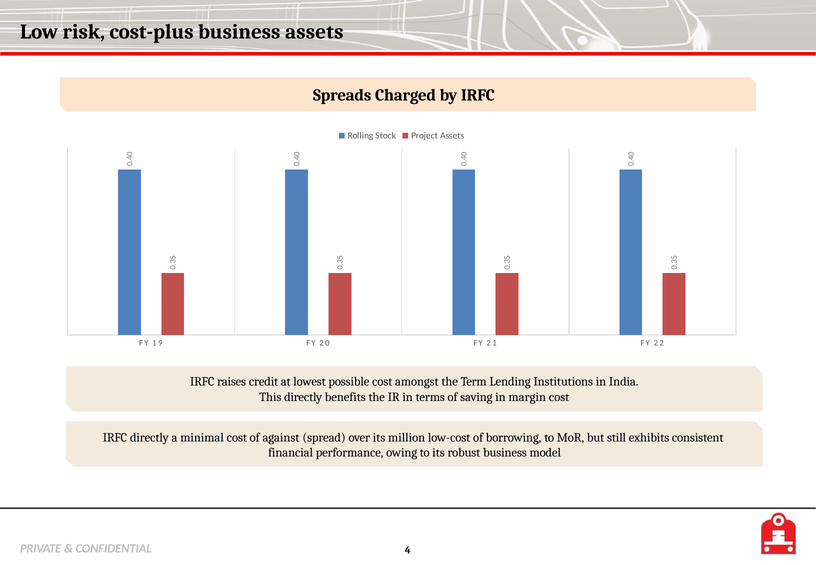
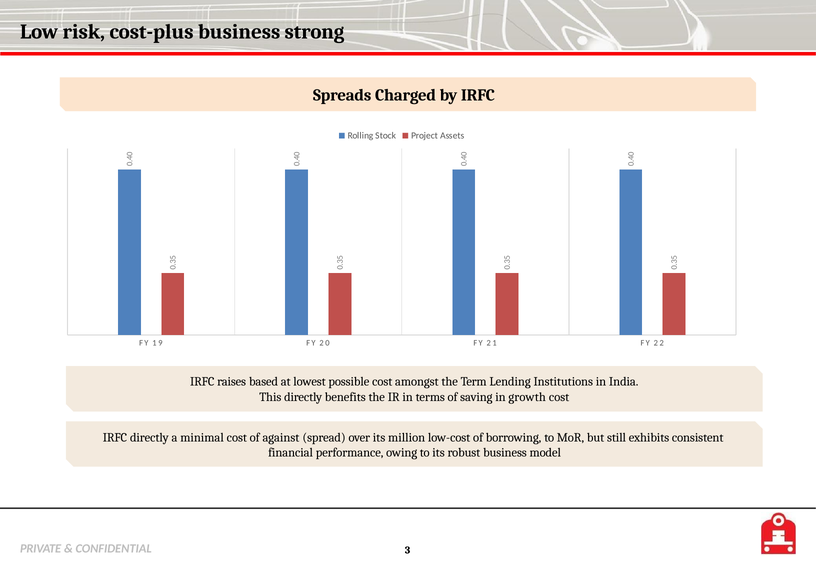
business assets: assets -> strong (314, 32)
credit: credit -> based (264, 382)
margin: margin -> growth (527, 397)
CONFIDENTIAL 4: 4 -> 3 (408, 550)
